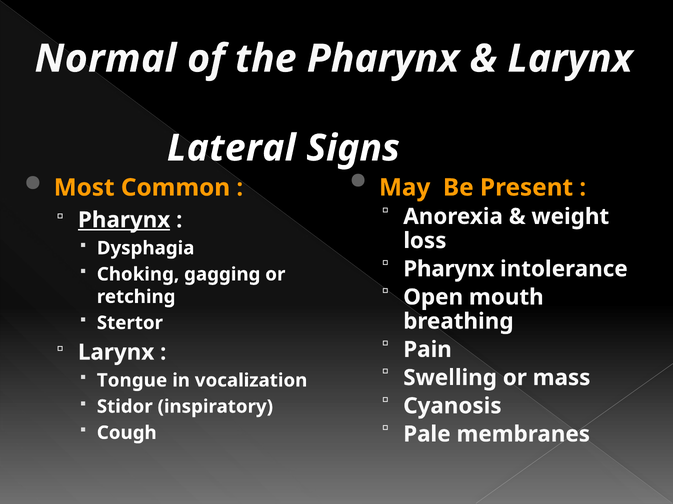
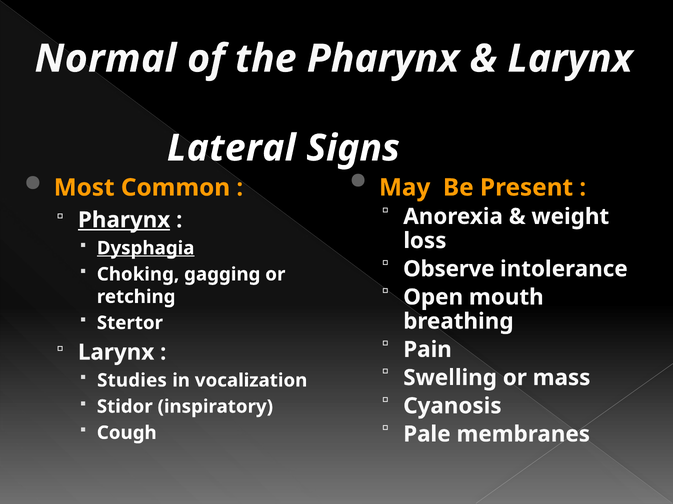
Dysphagia underline: none -> present (146, 248)
Pharynx: Pharynx -> Observe (449, 269)
Tongue: Tongue -> Studies (132, 381)
